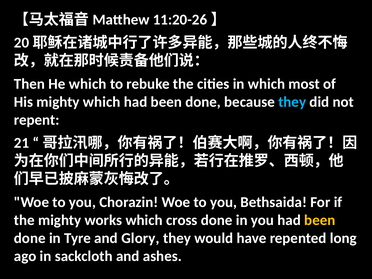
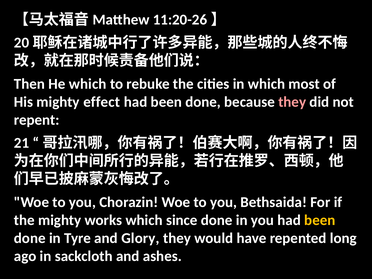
mighty which: which -> effect (102, 102)
they colour: light blue -> pink (292, 102)
cross: cross -> since (182, 220)
